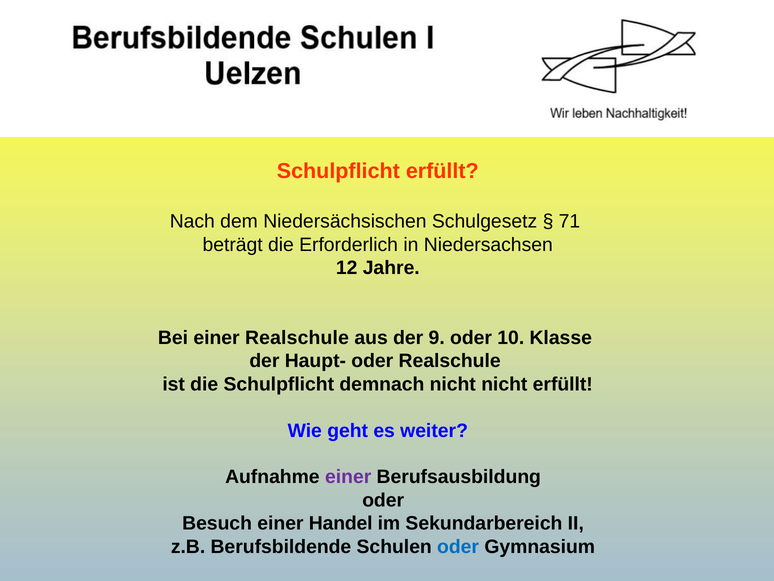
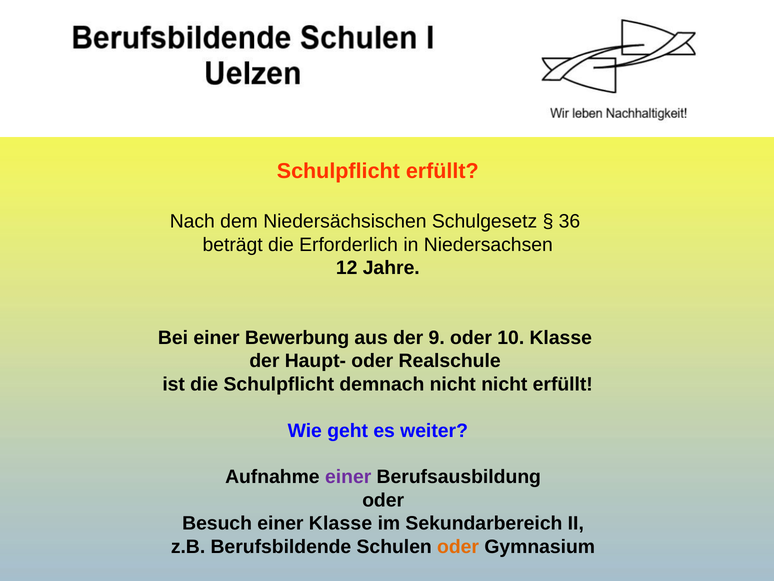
71: 71 -> 36 (569, 221)
einer Realschule: Realschule -> Bewerbung (297, 337)
einer Handel: Handel -> Klasse (341, 523)
oder colour: blue -> orange (458, 546)
